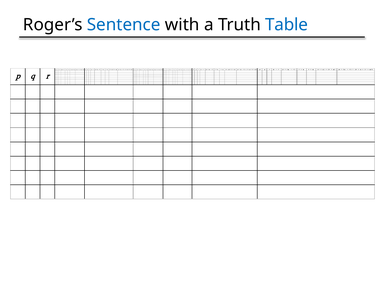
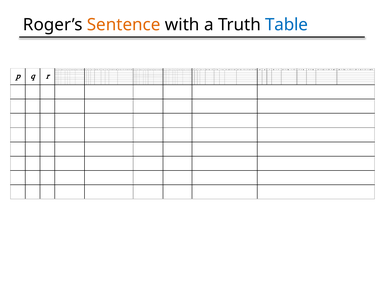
Sentence colour: blue -> orange (124, 25)
